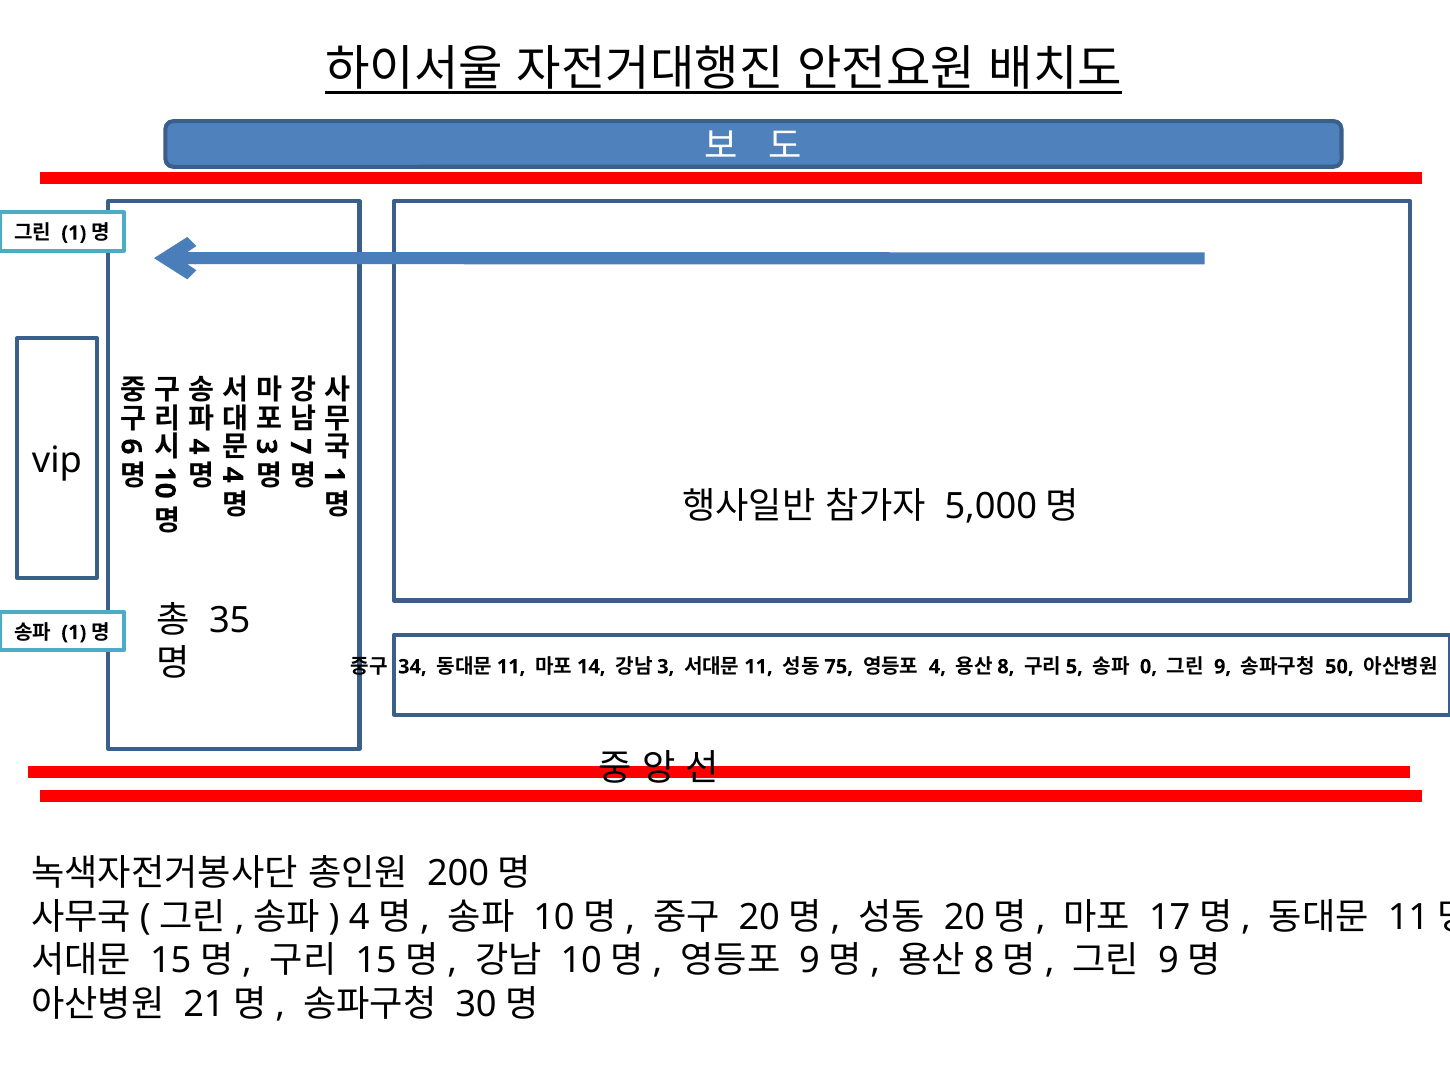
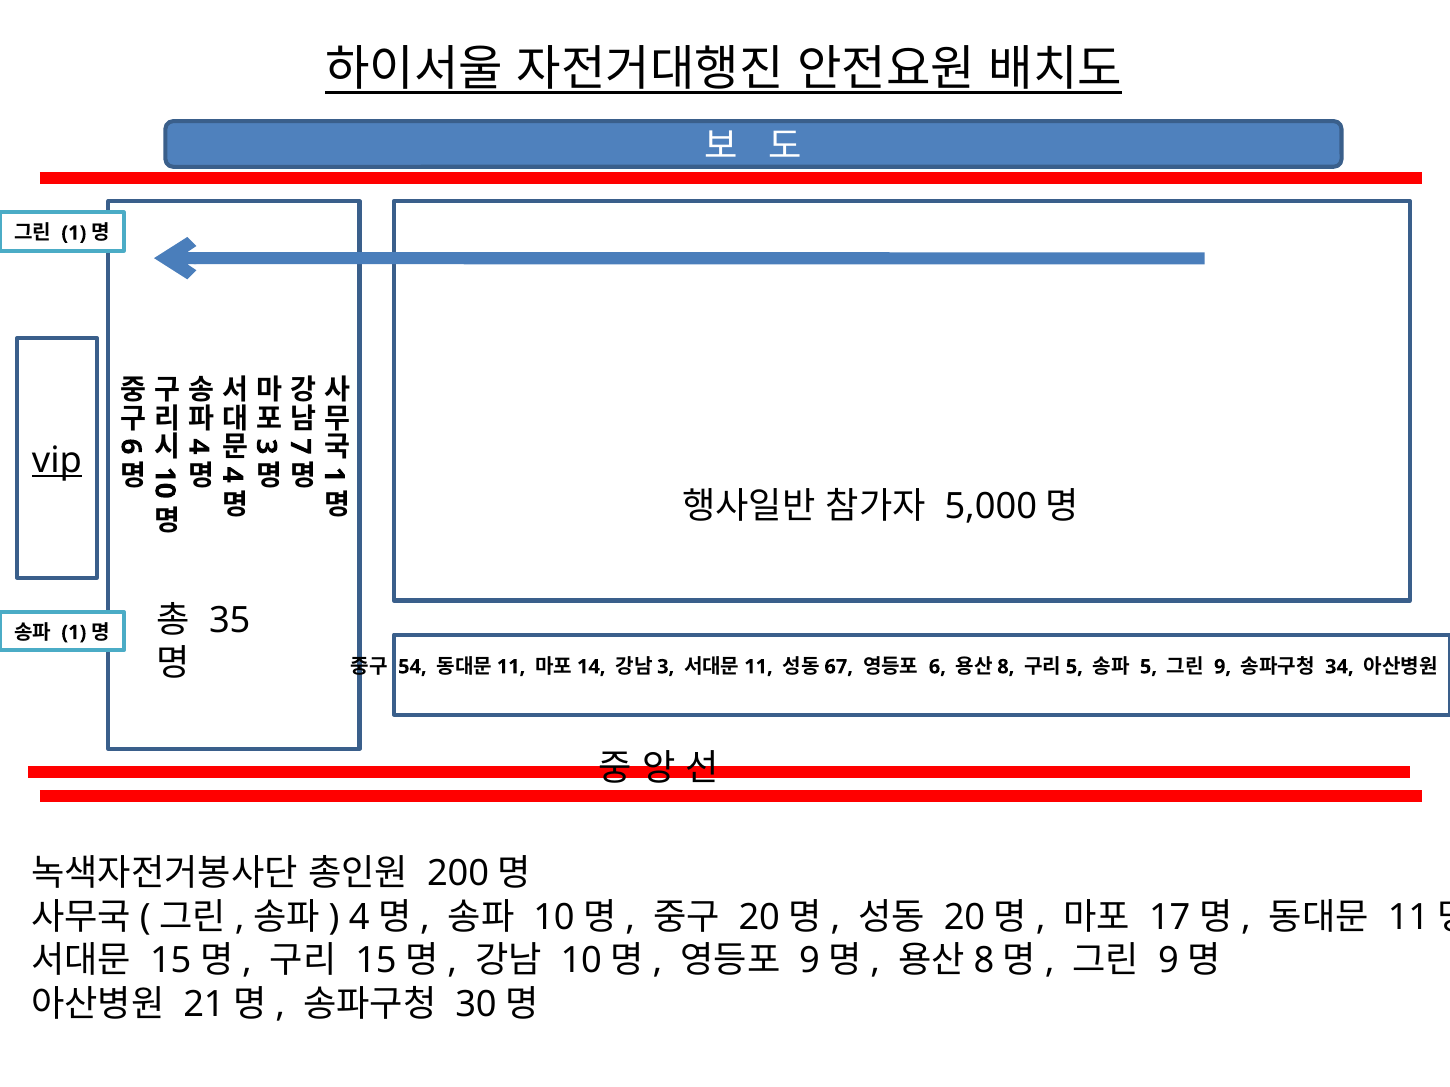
vip underline: none -> present (57, 461)
34: 34 -> 54 (412, 667)
75: 75 -> 67 (839, 667)
4: 4 -> 6 (937, 667)
0: 0 -> 5 (1148, 667)
50: 50 -> 34 (1339, 667)
